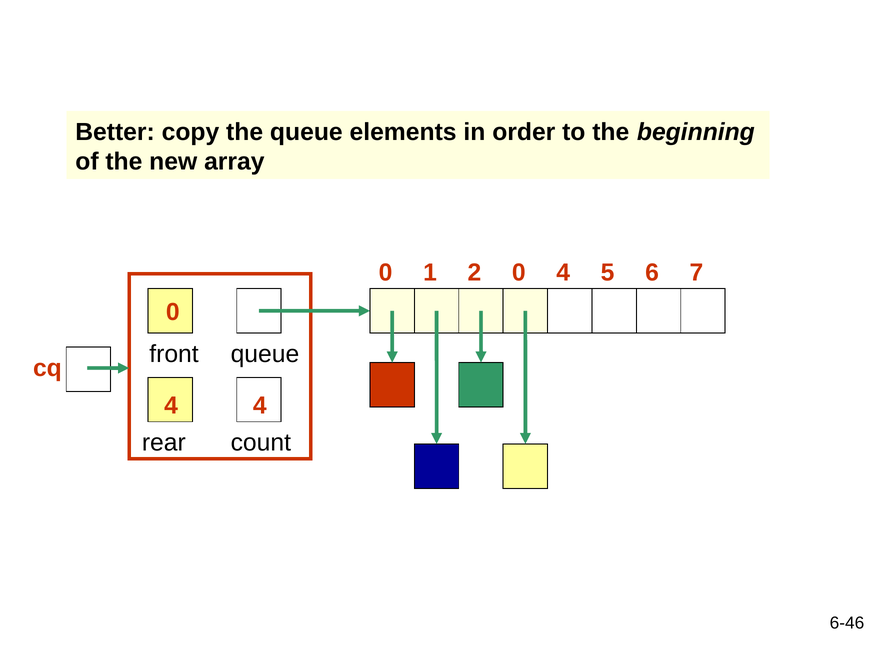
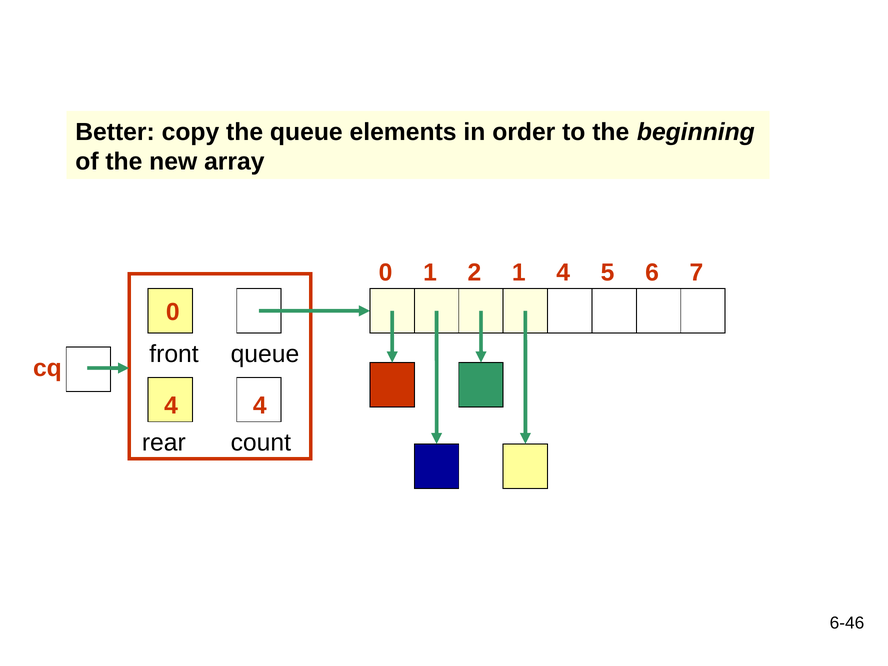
0: 0 -> 1 (519, 273)
